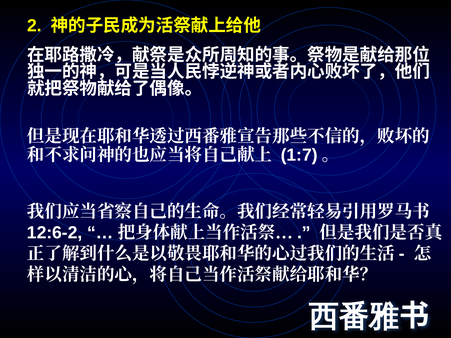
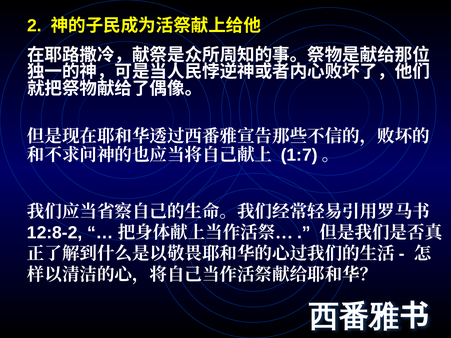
12:6-2: 12:6-2 -> 12:8-2 (55, 233)
